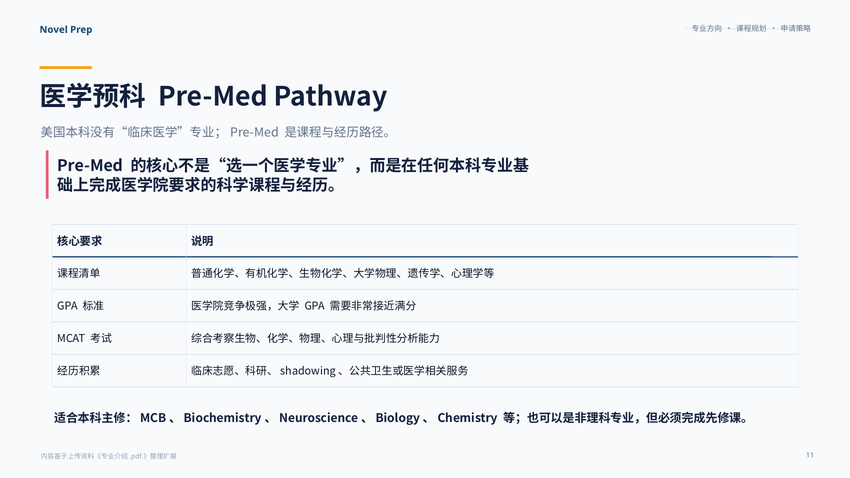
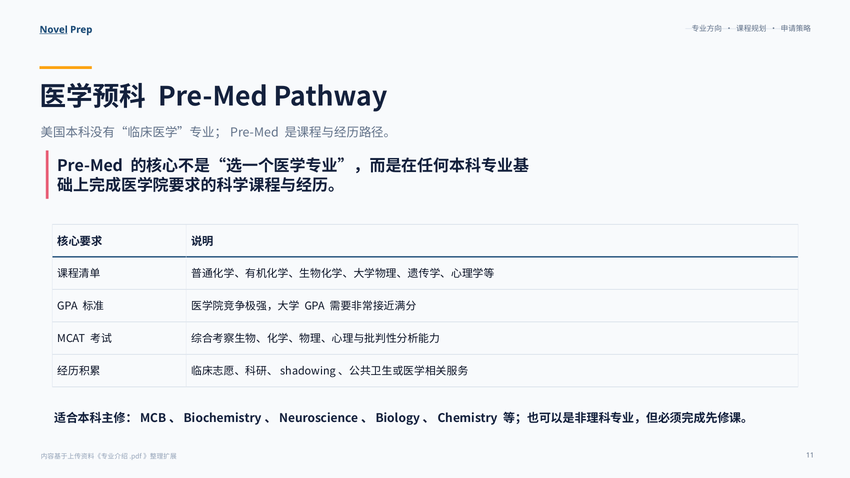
Novel underline: none -> present (54, 30)
